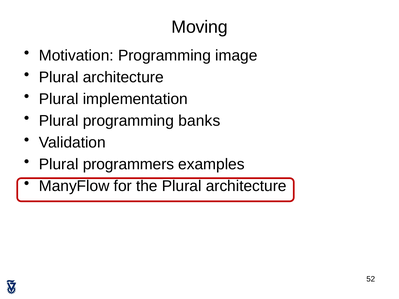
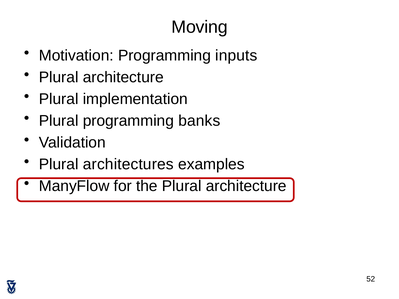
image: image -> inputs (236, 56)
programmers: programmers -> architectures (128, 164)
